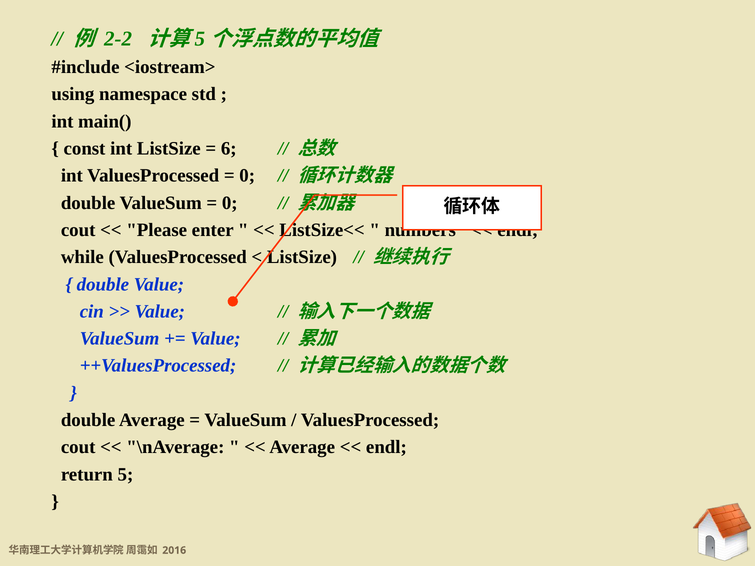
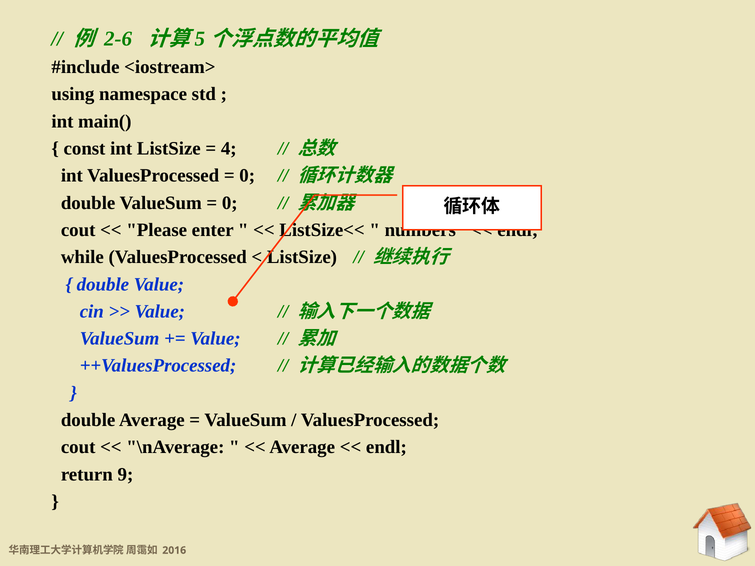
2-2: 2-2 -> 2-6 (118, 39)
6: 6 -> 4 (229, 149)
5: 5 -> 9 (125, 475)
